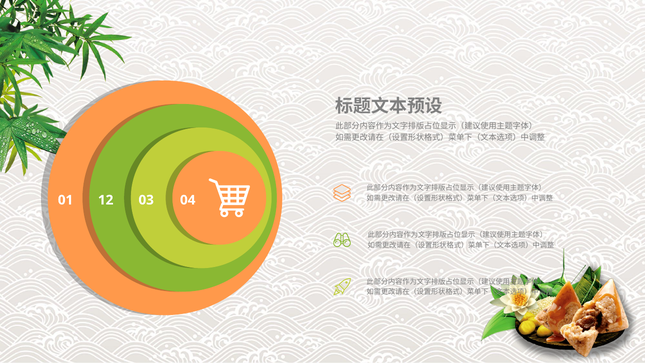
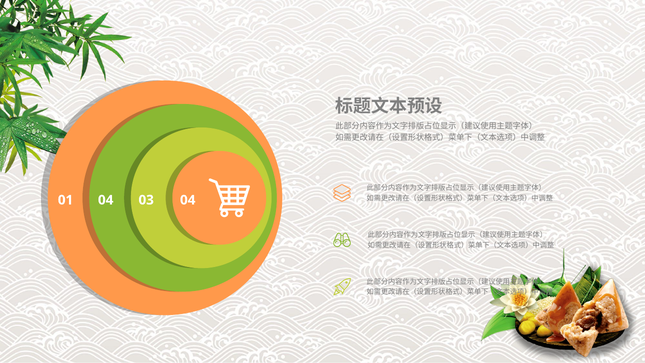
01 12: 12 -> 04 (106, 200)
